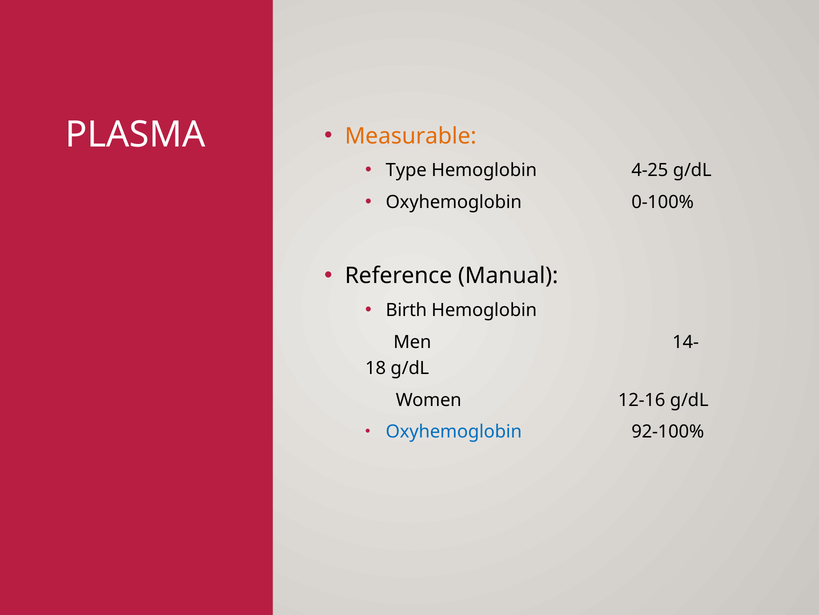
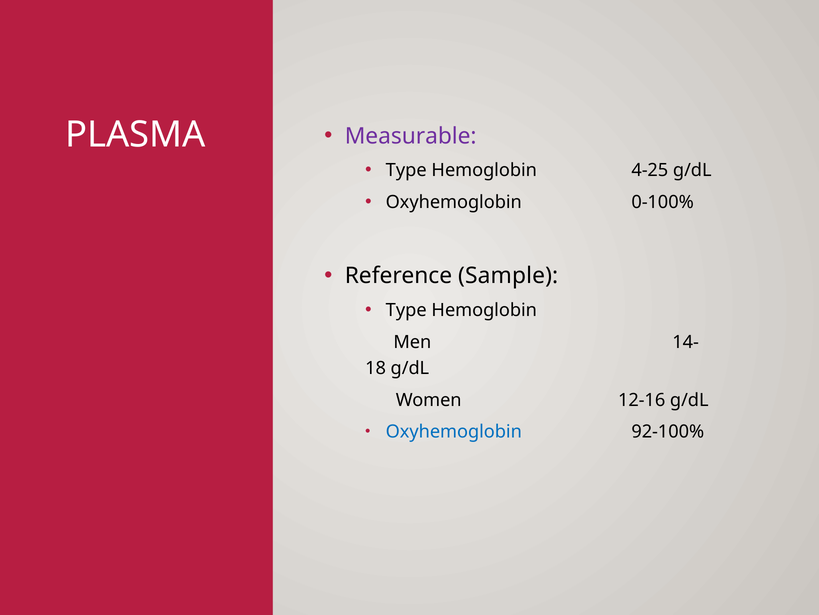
Measurable colour: orange -> purple (411, 136)
Manual: Manual -> Sample (508, 276)
Birth: Birth -> Type (406, 310)
